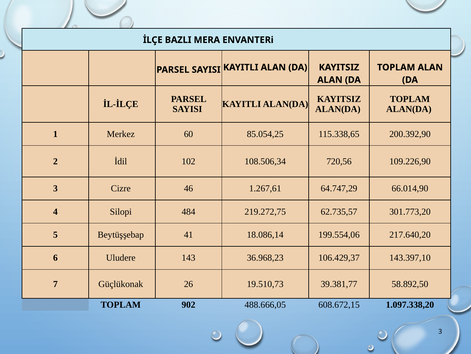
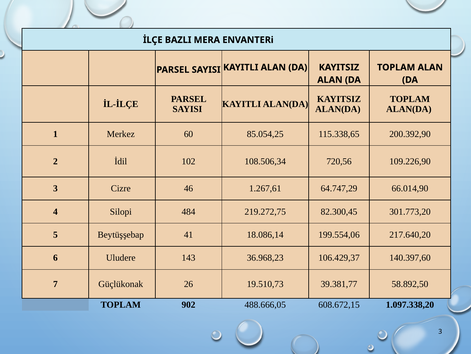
62.735,57: 62.735,57 -> 82.300,45 (339, 211)
143.397,10: 143.397,10 -> 140.397,60 (410, 257)
